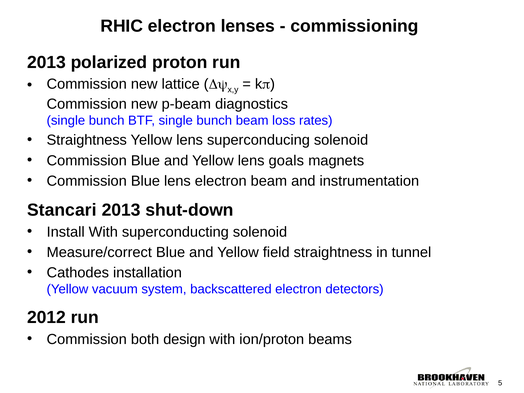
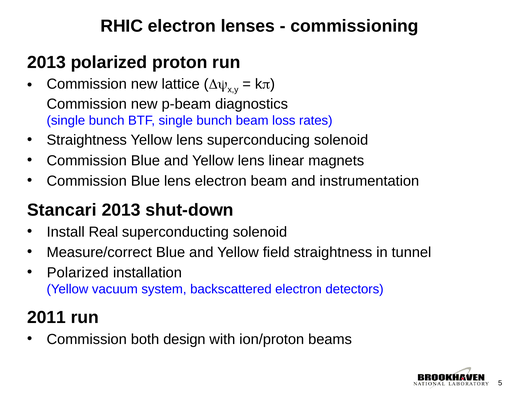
goals: goals -> linear (286, 161)
Install With: With -> Real (103, 232)
Cathodes: Cathodes -> Polarized (78, 273)
2012: 2012 -> 2011 (46, 317)
